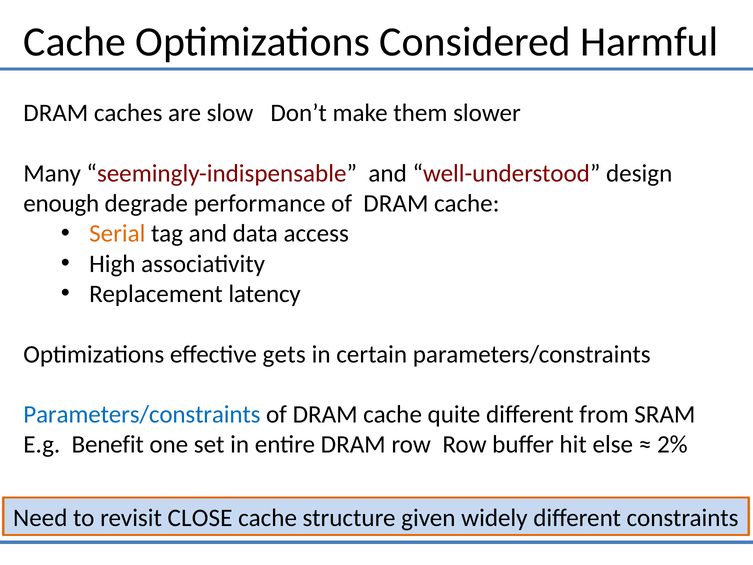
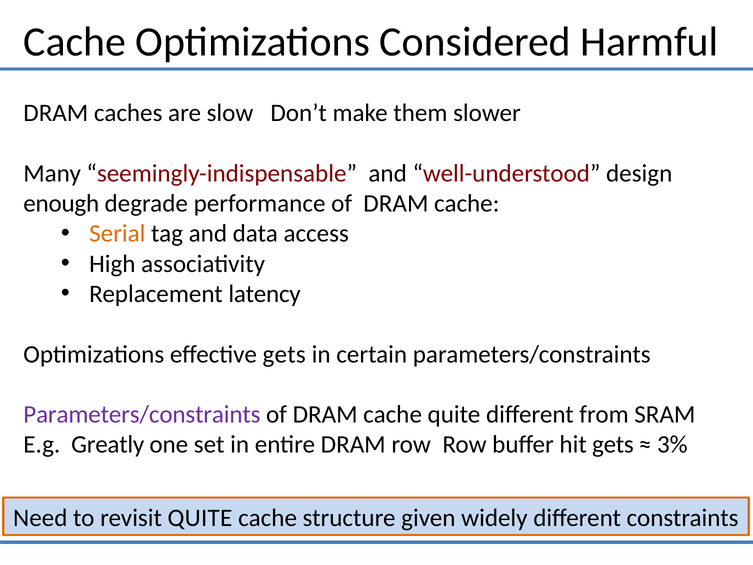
Parameters/constraints colour: blue -> purple (142, 414)
Benefit: Benefit -> Greatly (108, 444)
hit else: else -> gets (613, 444)
2%: 2% -> 3% (672, 444)
revisit CLOSE: CLOSE -> QUITE (200, 518)
